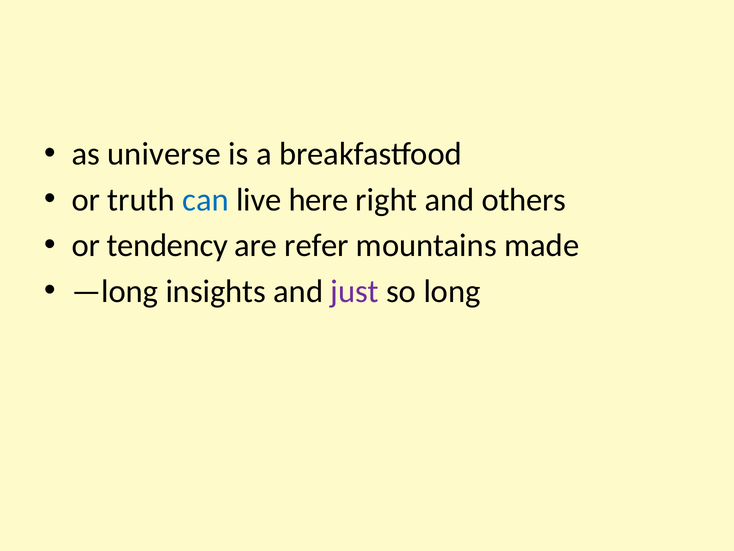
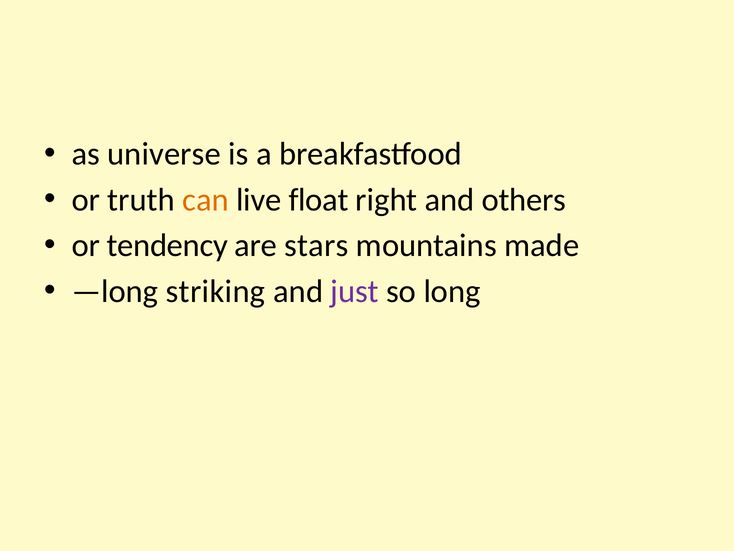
can colour: blue -> orange (206, 200)
here: here -> float (319, 200)
refer: refer -> stars (316, 245)
insights: insights -> striking (216, 291)
